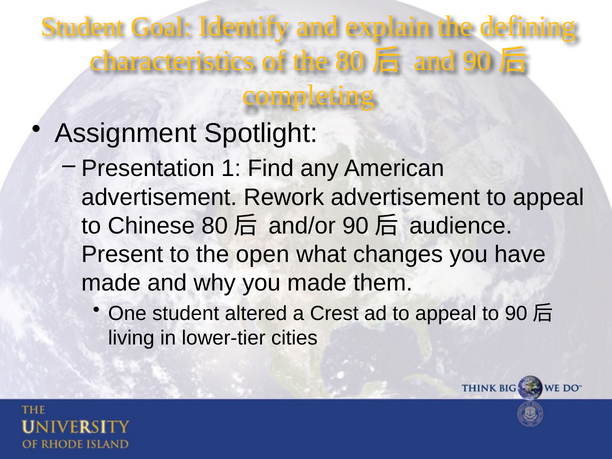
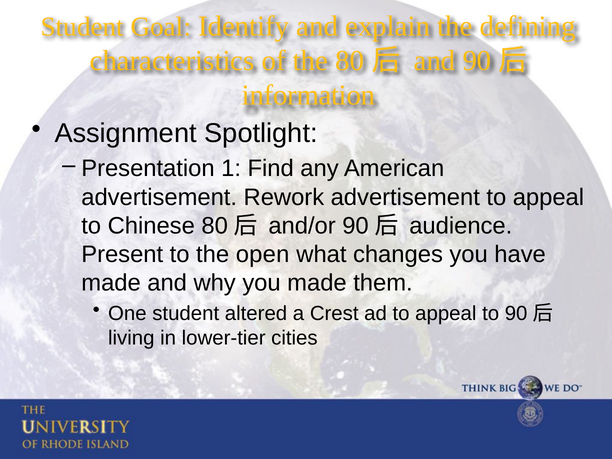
completing: completing -> information (309, 95)
